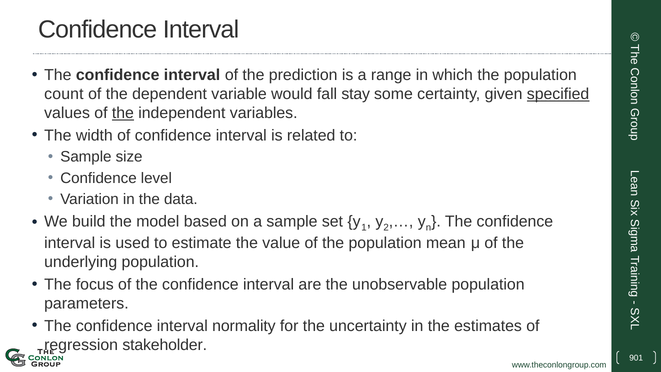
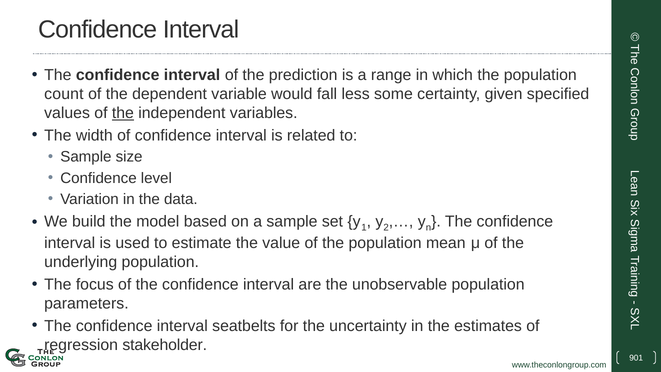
stay: stay -> less (356, 94)
specified underline: present -> none (558, 94)
normality: normality -> seatbelts (244, 326)
